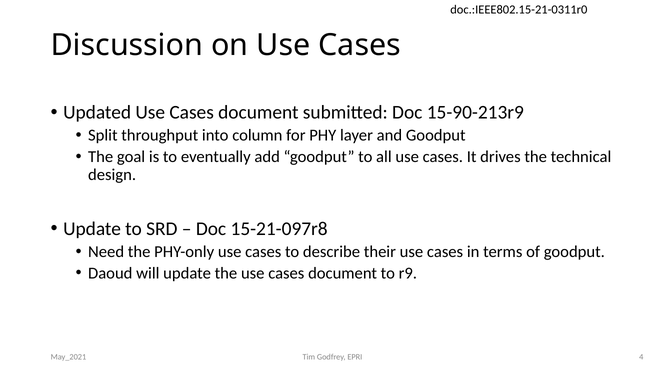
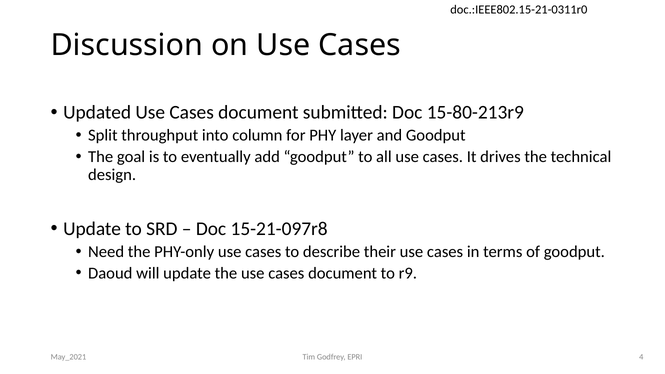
15-90-213r9: 15-90-213r9 -> 15-80-213r9 (475, 112)
